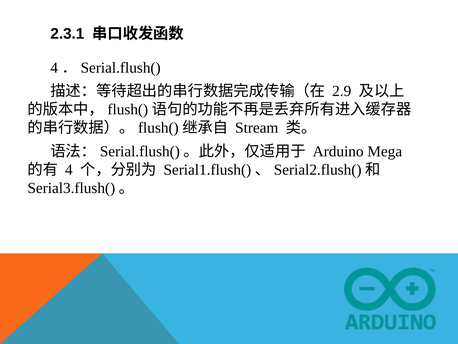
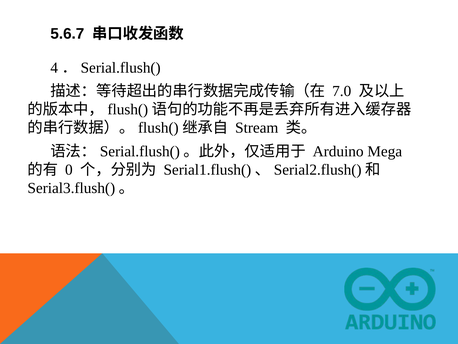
2.3.1: 2.3.1 -> 5.6.7 (67, 34)
2.9: 2.9 -> 7.0 (342, 91)
4: 4 -> 0 (69, 169)
